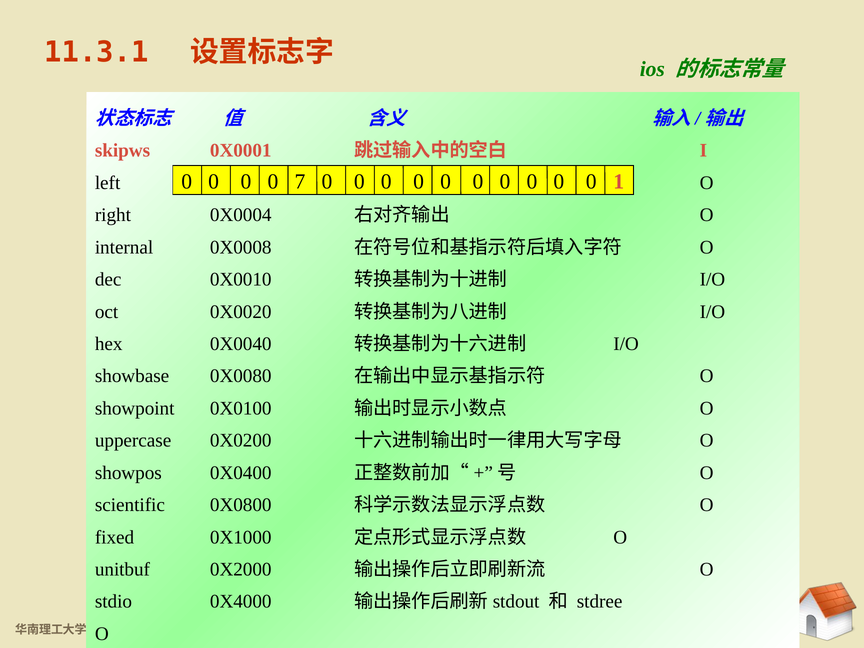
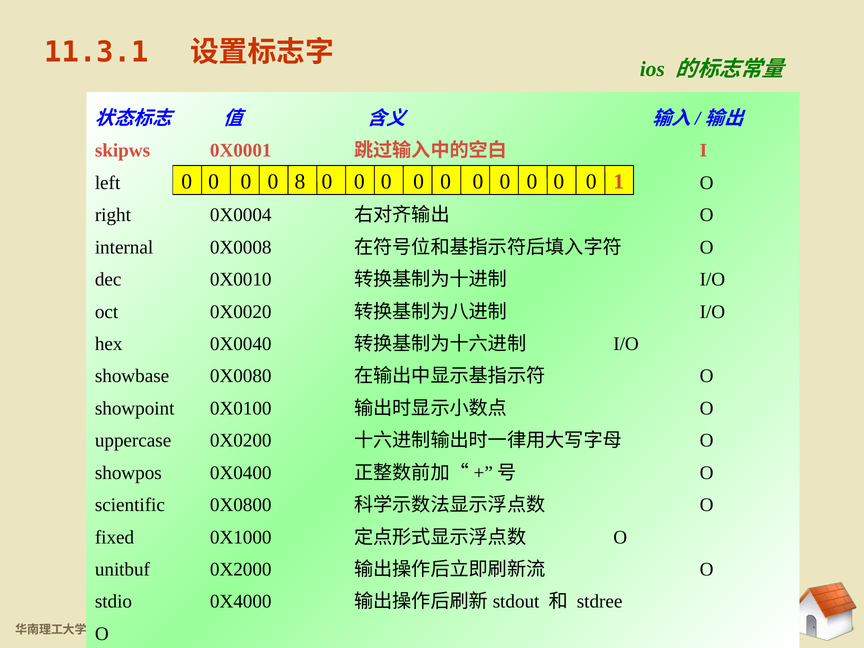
7: 7 -> 8 (300, 181)
